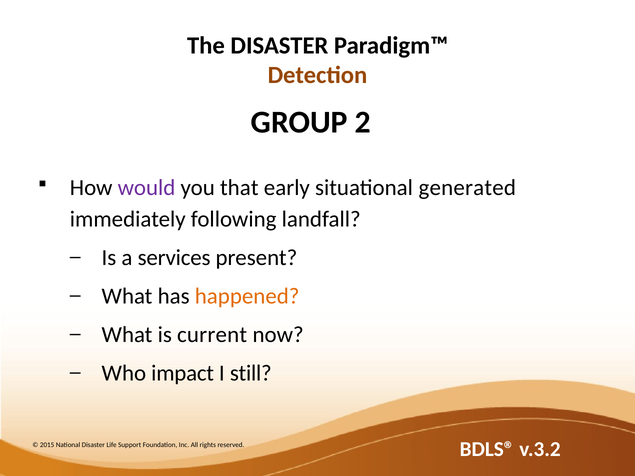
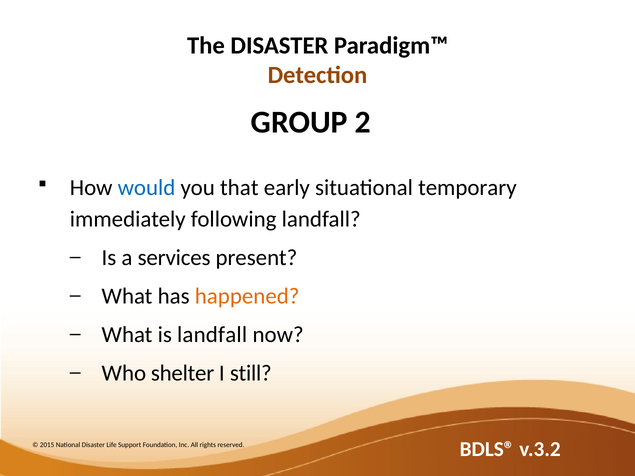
would colour: purple -> blue (146, 188)
generated: generated -> temporary (467, 188)
is current: current -> landfall (212, 335)
impact: impact -> shelter (183, 373)
